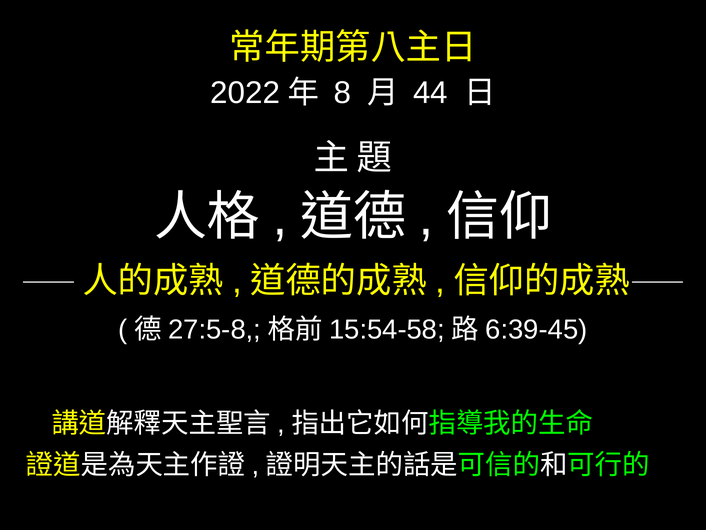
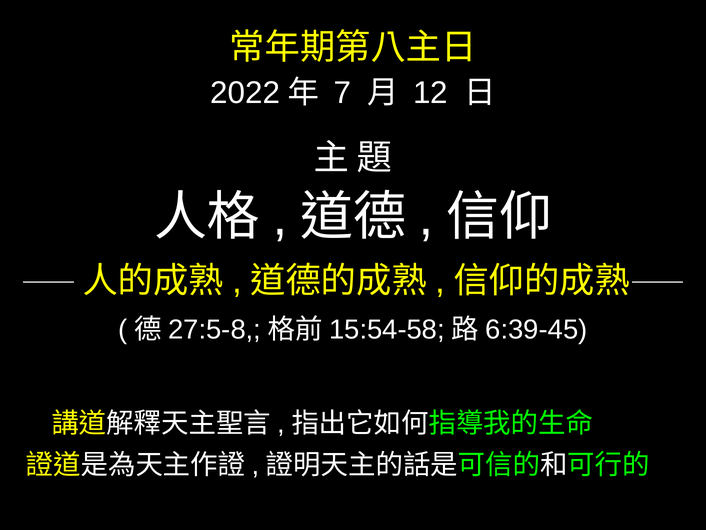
8: 8 -> 7 (342, 93)
44: 44 -> 12 (431, 93)
